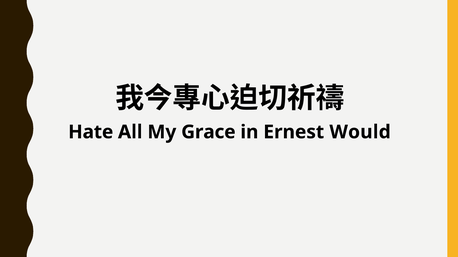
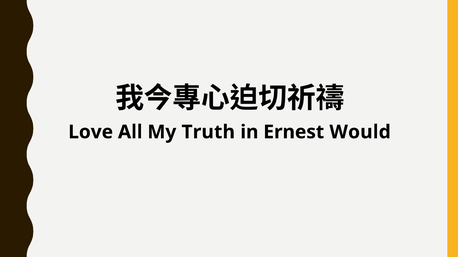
Hate: Hate -> Love (91, 132)
Grace: Grace -> Truth (208, 132)
